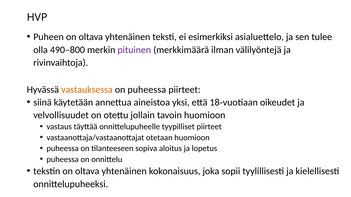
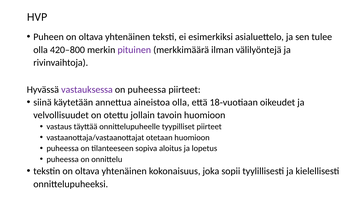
490–800: 490–800 -> 420–800 (67, 50)
vastauksessa colour: orange -> purple (87, 90)
aineistoa yksi: yksi -> olla (181, 102)
